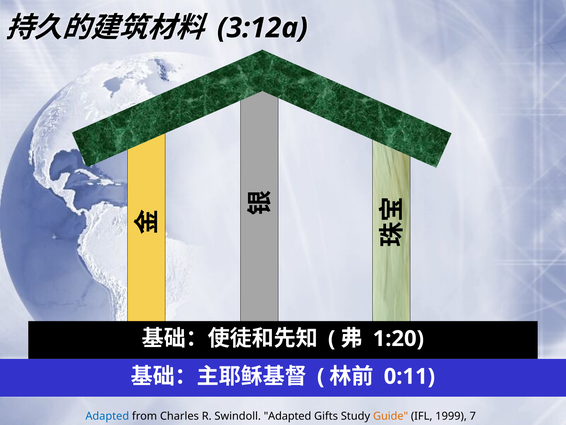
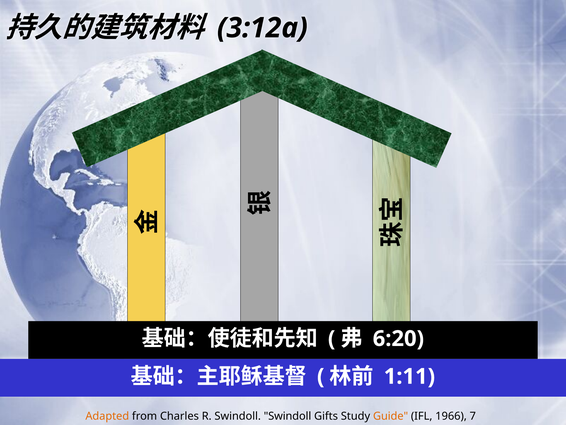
1:20: 1:20 -> 6:20 (398, 338)
0:11: 0:11 -> 1:11 (409, 376)
Adapted colour: blue -> orange (107, 416)
Swindoll Adapted: Adapted -> Swindoll (288, 416)
1999: 1999 -> 1966 (451, 416)
